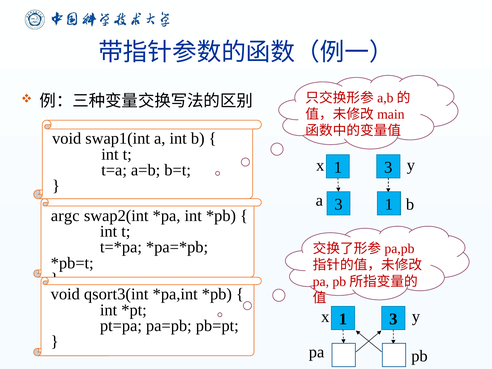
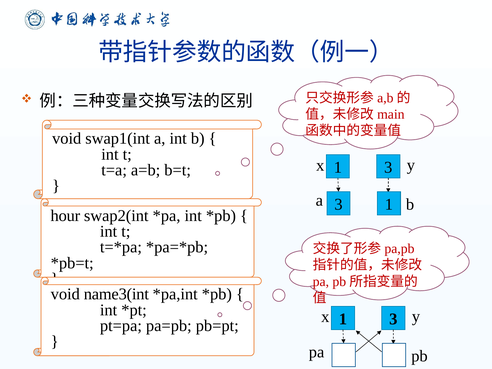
argc: argc -> hour (65, 216)
qsort3(int: qsort3(int -> name3(int (116, 294)
